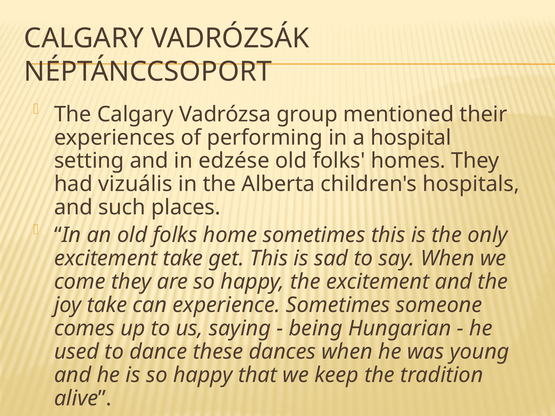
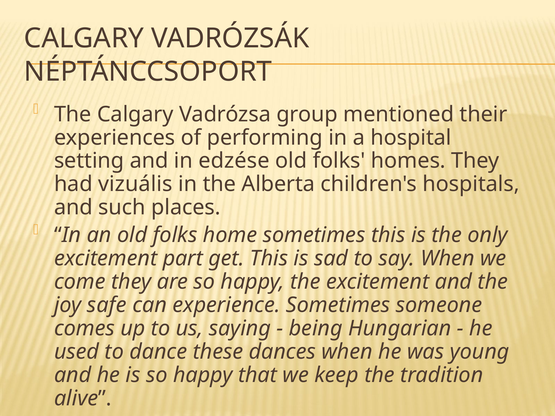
excitement take: take -> part (183, 259)
joy take: take -> safe (107, 305)
